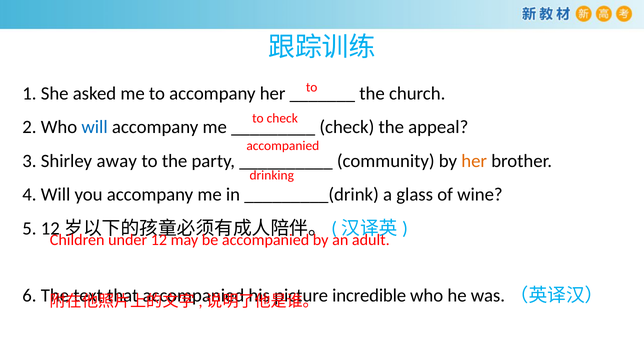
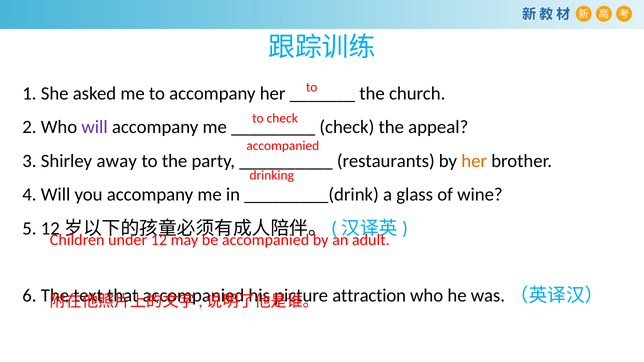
will colour: blue -> purple (95, 127)
community: community -> restaurants (386, 161)
incredible: incredible -> attraction (369, 296)
